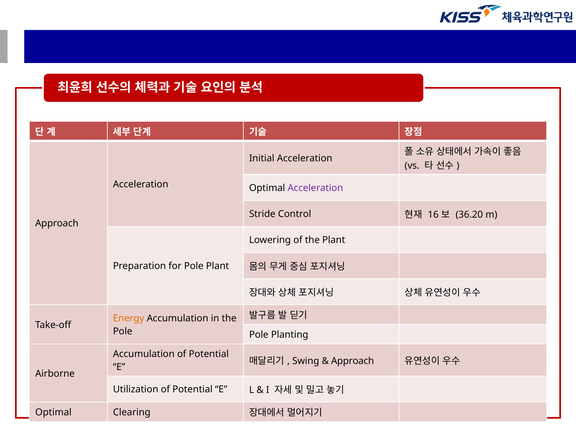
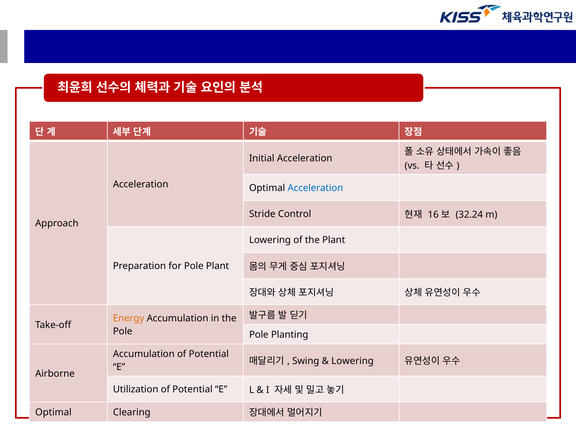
Acceleration colour: purple -> blue (315, 188)
36.20: 36.20 -> 32.24 (469, 215)
Approach: Approach -> Lowering (353, 361)
